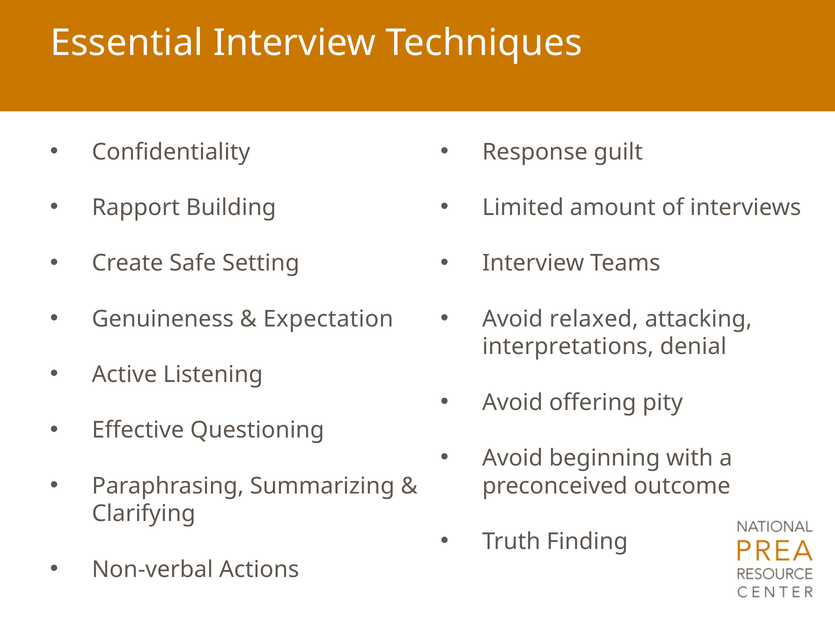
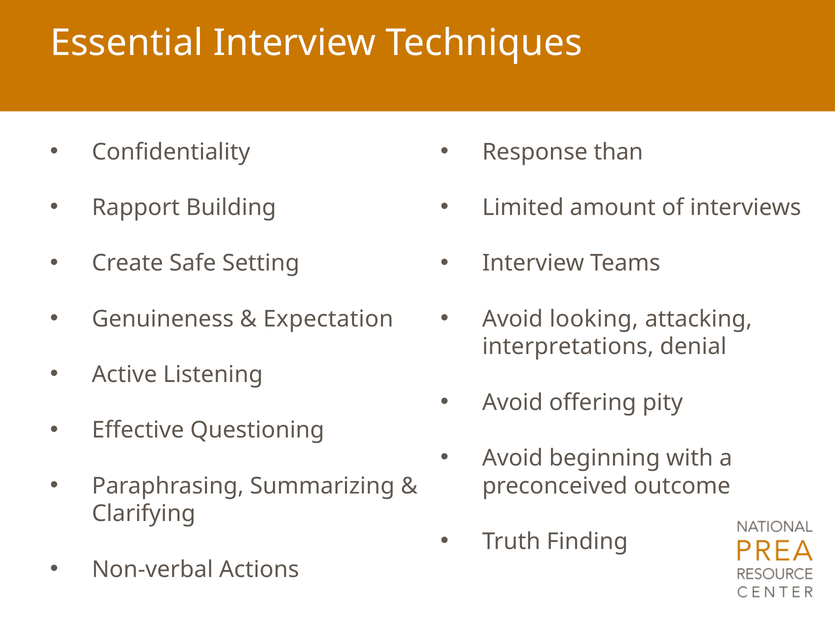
guilt: guilt -> than (618, 152)
relaxed: relaxed -> looking (594, 319)
